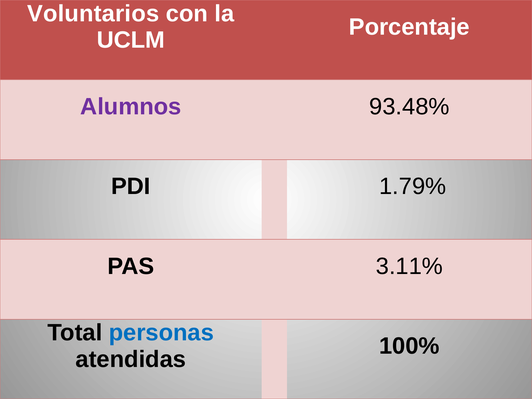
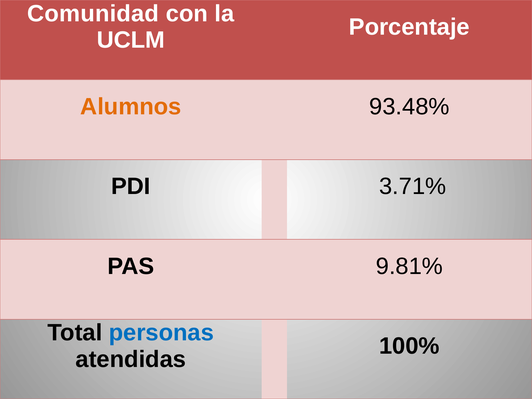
Voluntarios: Voluntarios -> Comunidad (93, 14)
Alumnos colour: purple -> orange (131, 107)
1.79%: 1.79% -> 3.71% (413, 187)
3.11%: 3.11% -> 9.81% (409, 266)
